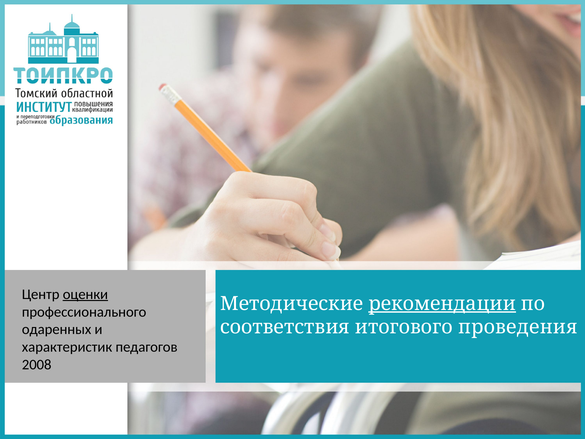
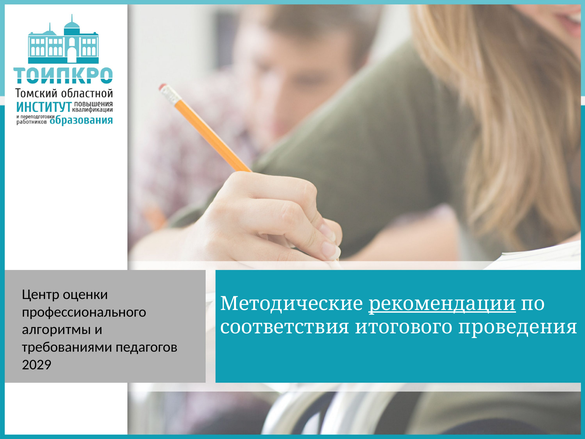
оценки underline: present -> none (85, 294)
одаренных: одаренных -> алгоритмы (56, 329)
характеристик: характеристик -> требованиями (67, 347)
2008: 2008 -> 2029 (37, 364)
